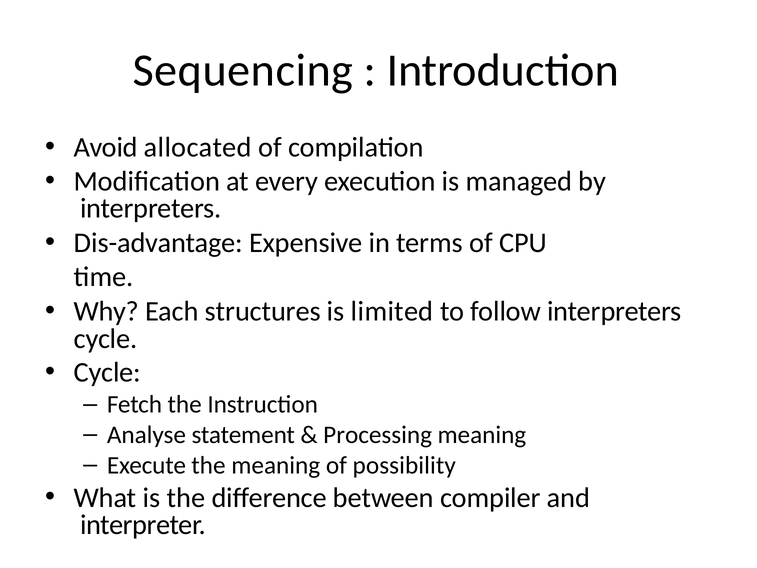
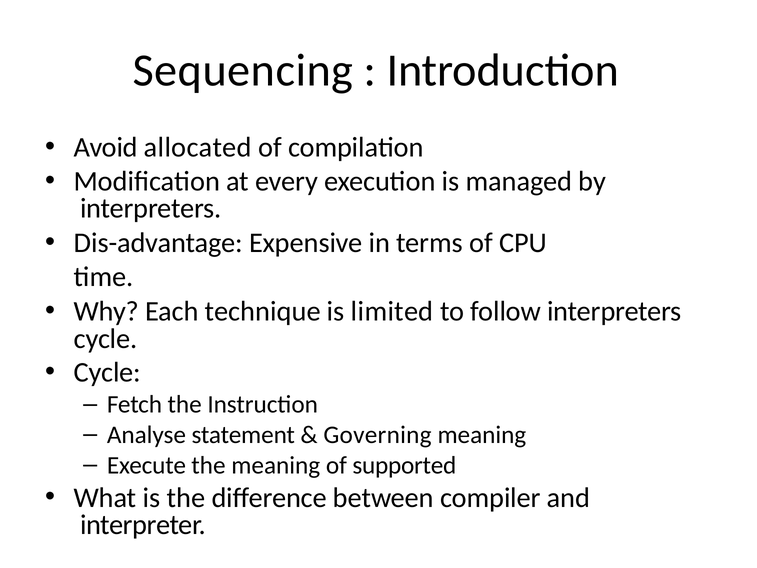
structures: structures -> technique (263, 311)
Processing: Processing -> Governing (377, 435)
possibility: possibility -> supported (404, 465)
